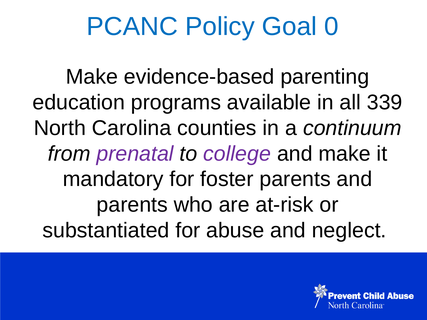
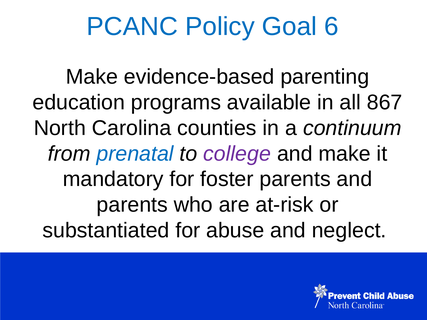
0: 0 -> 6 (332, 27)
339: 339 -> 867 (385, 103)
prenatal colour: purple -> blue (135, 154)
